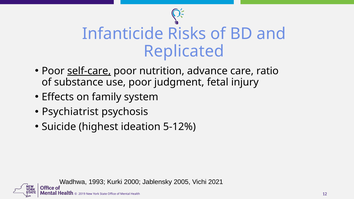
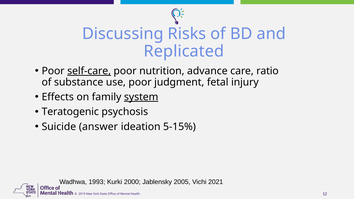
Infanticide: Infanticide -> Discussing (123, 34)
system underline: none -> present (141, 97)
Psychiatrist: Psychiatrist -> Teratogenic (70, 112)
highest: highest -> answer (98, 127)
5-12%: 5-12% -> 5-15% (179, 127)
